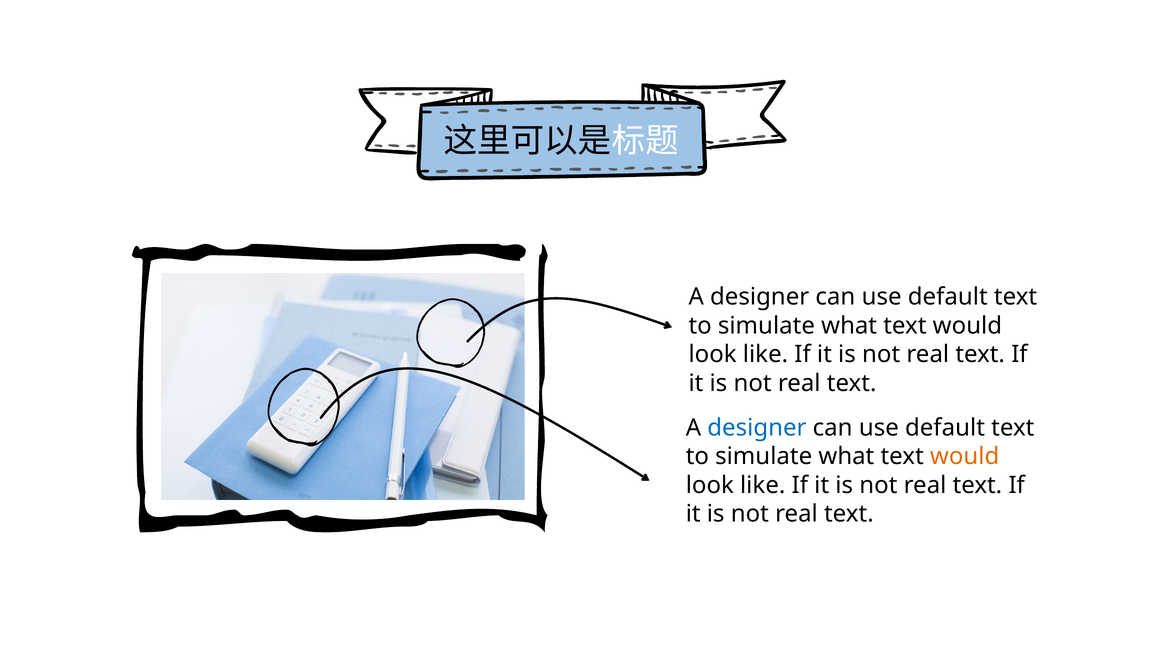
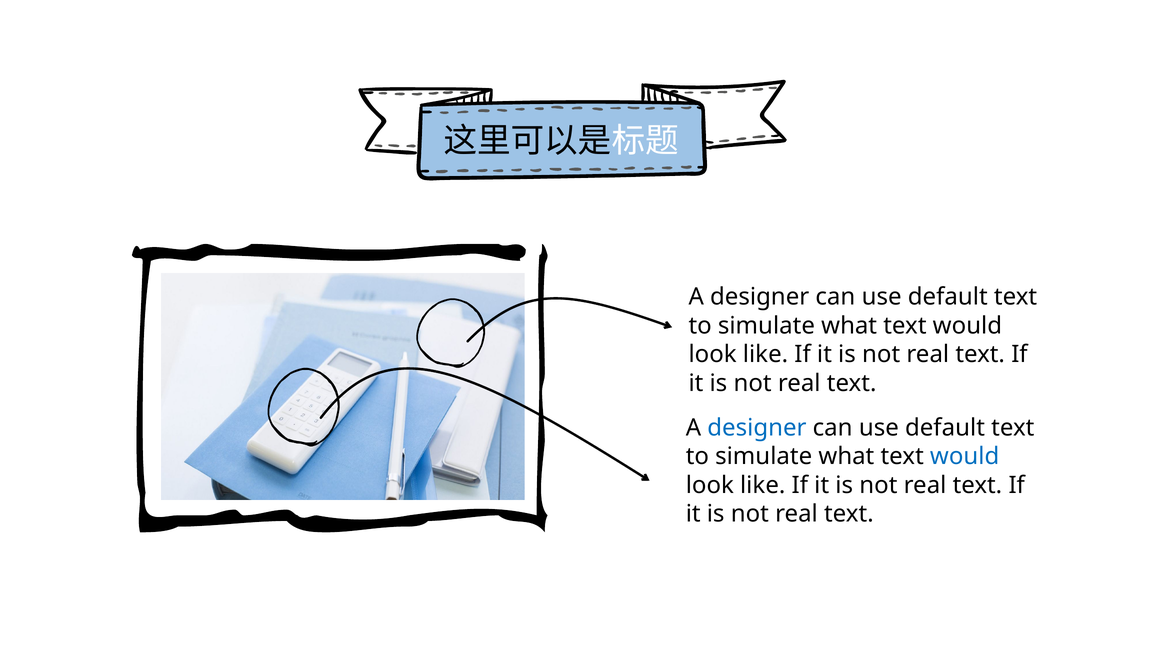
would colour: orange -> blue (965, 456)
